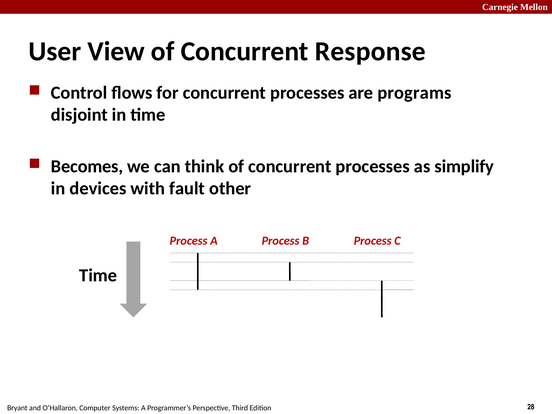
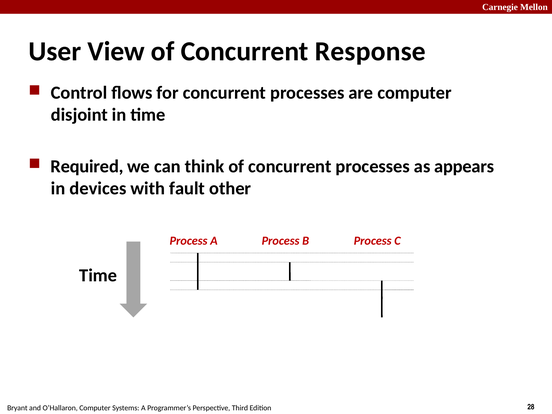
are programs: programs -> computer (415, 93)
Becomes: Becomes -> Required (87, 166)
simplify: simplify -> appears (464, 166)
